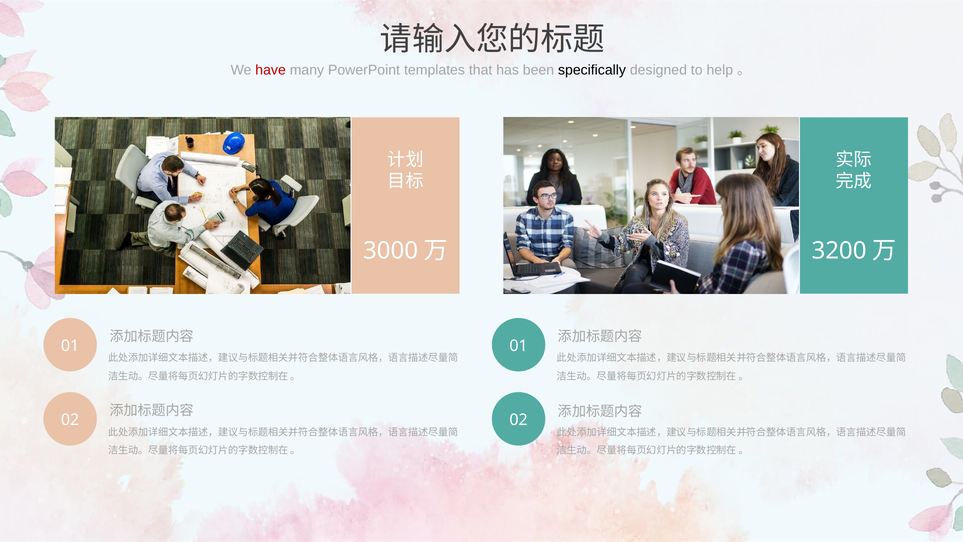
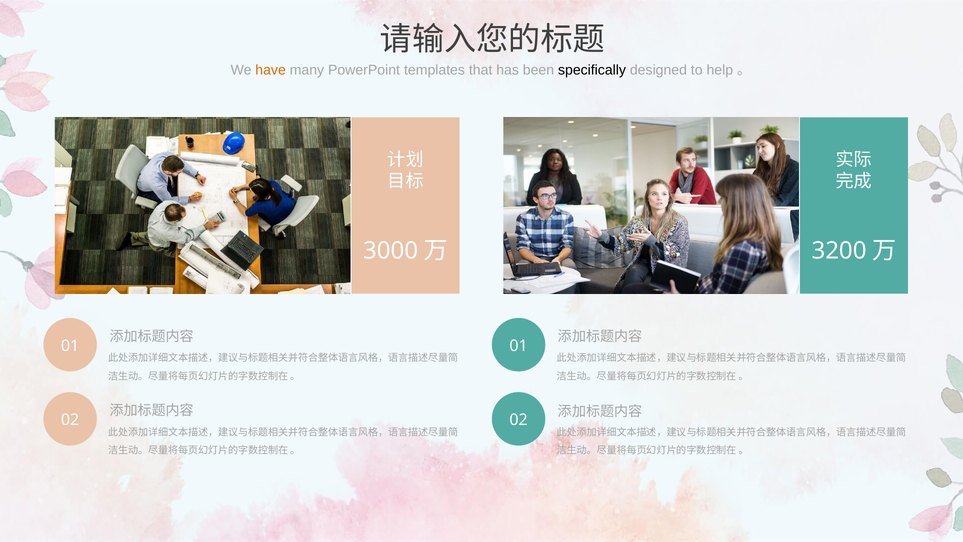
have colour: red -> orange (271, 70)
